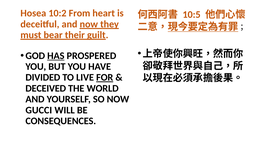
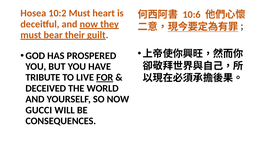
10:2 From: From -> Must (79, 13)
10:5: 10:5 -> 10:6 (192, 15)
HAS underline: present -> none (56, 56)
DIVIDED: DIVIDED -> TRIBUTE (43, 77)
